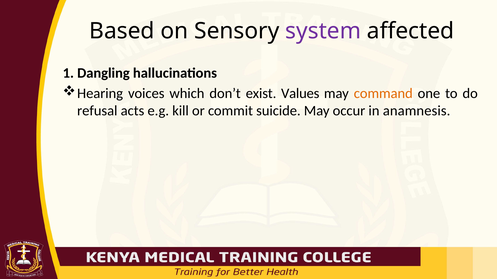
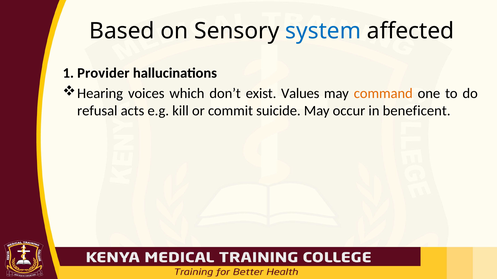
system colour: purple -> blue (323, 31)
Dangling: Dangling -> Provider (103, 73)
anamnesis: anamnesis -> beneficent (417, 111)
